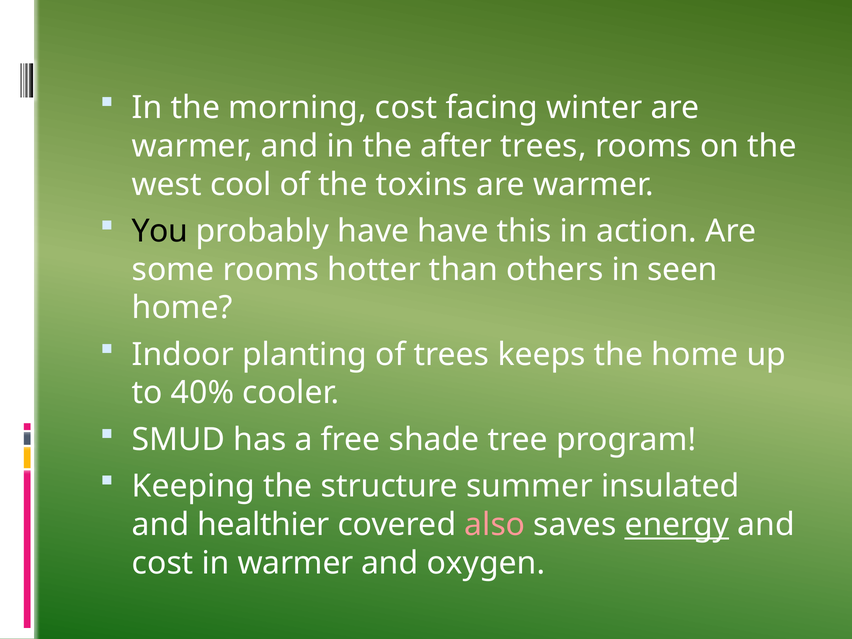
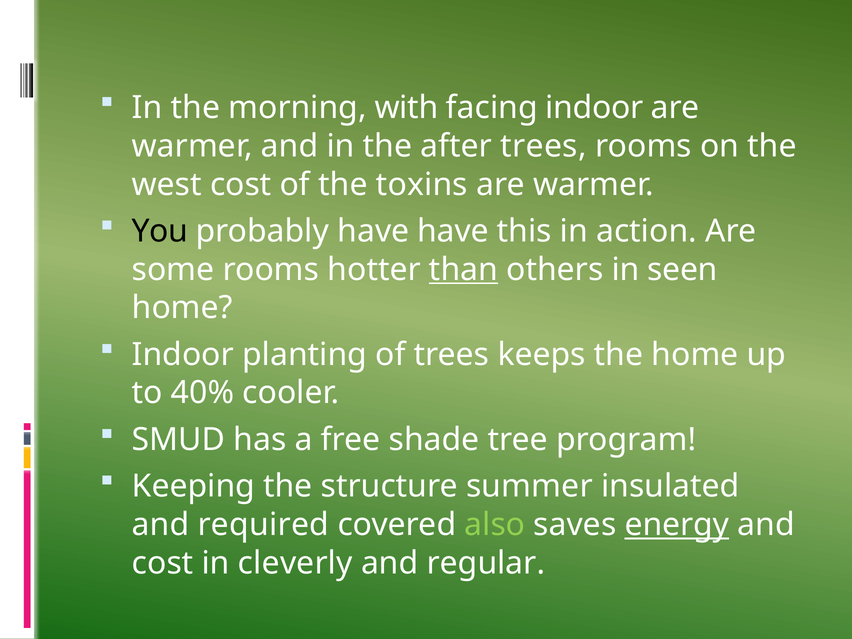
morning cost: cost -> with (406, 108)
facing winter: winter -> indoor (594, 108)
west cool: cool -> cost (241, 185)
than underline: none -> present (463, 270)
healthier: healthier -> required (263, 525)
also colour: pink -> light green (495, 525)
in warmer: warmer -> cleverly (295, 563)
oxygen: oxygen -> regular (486, 563)
